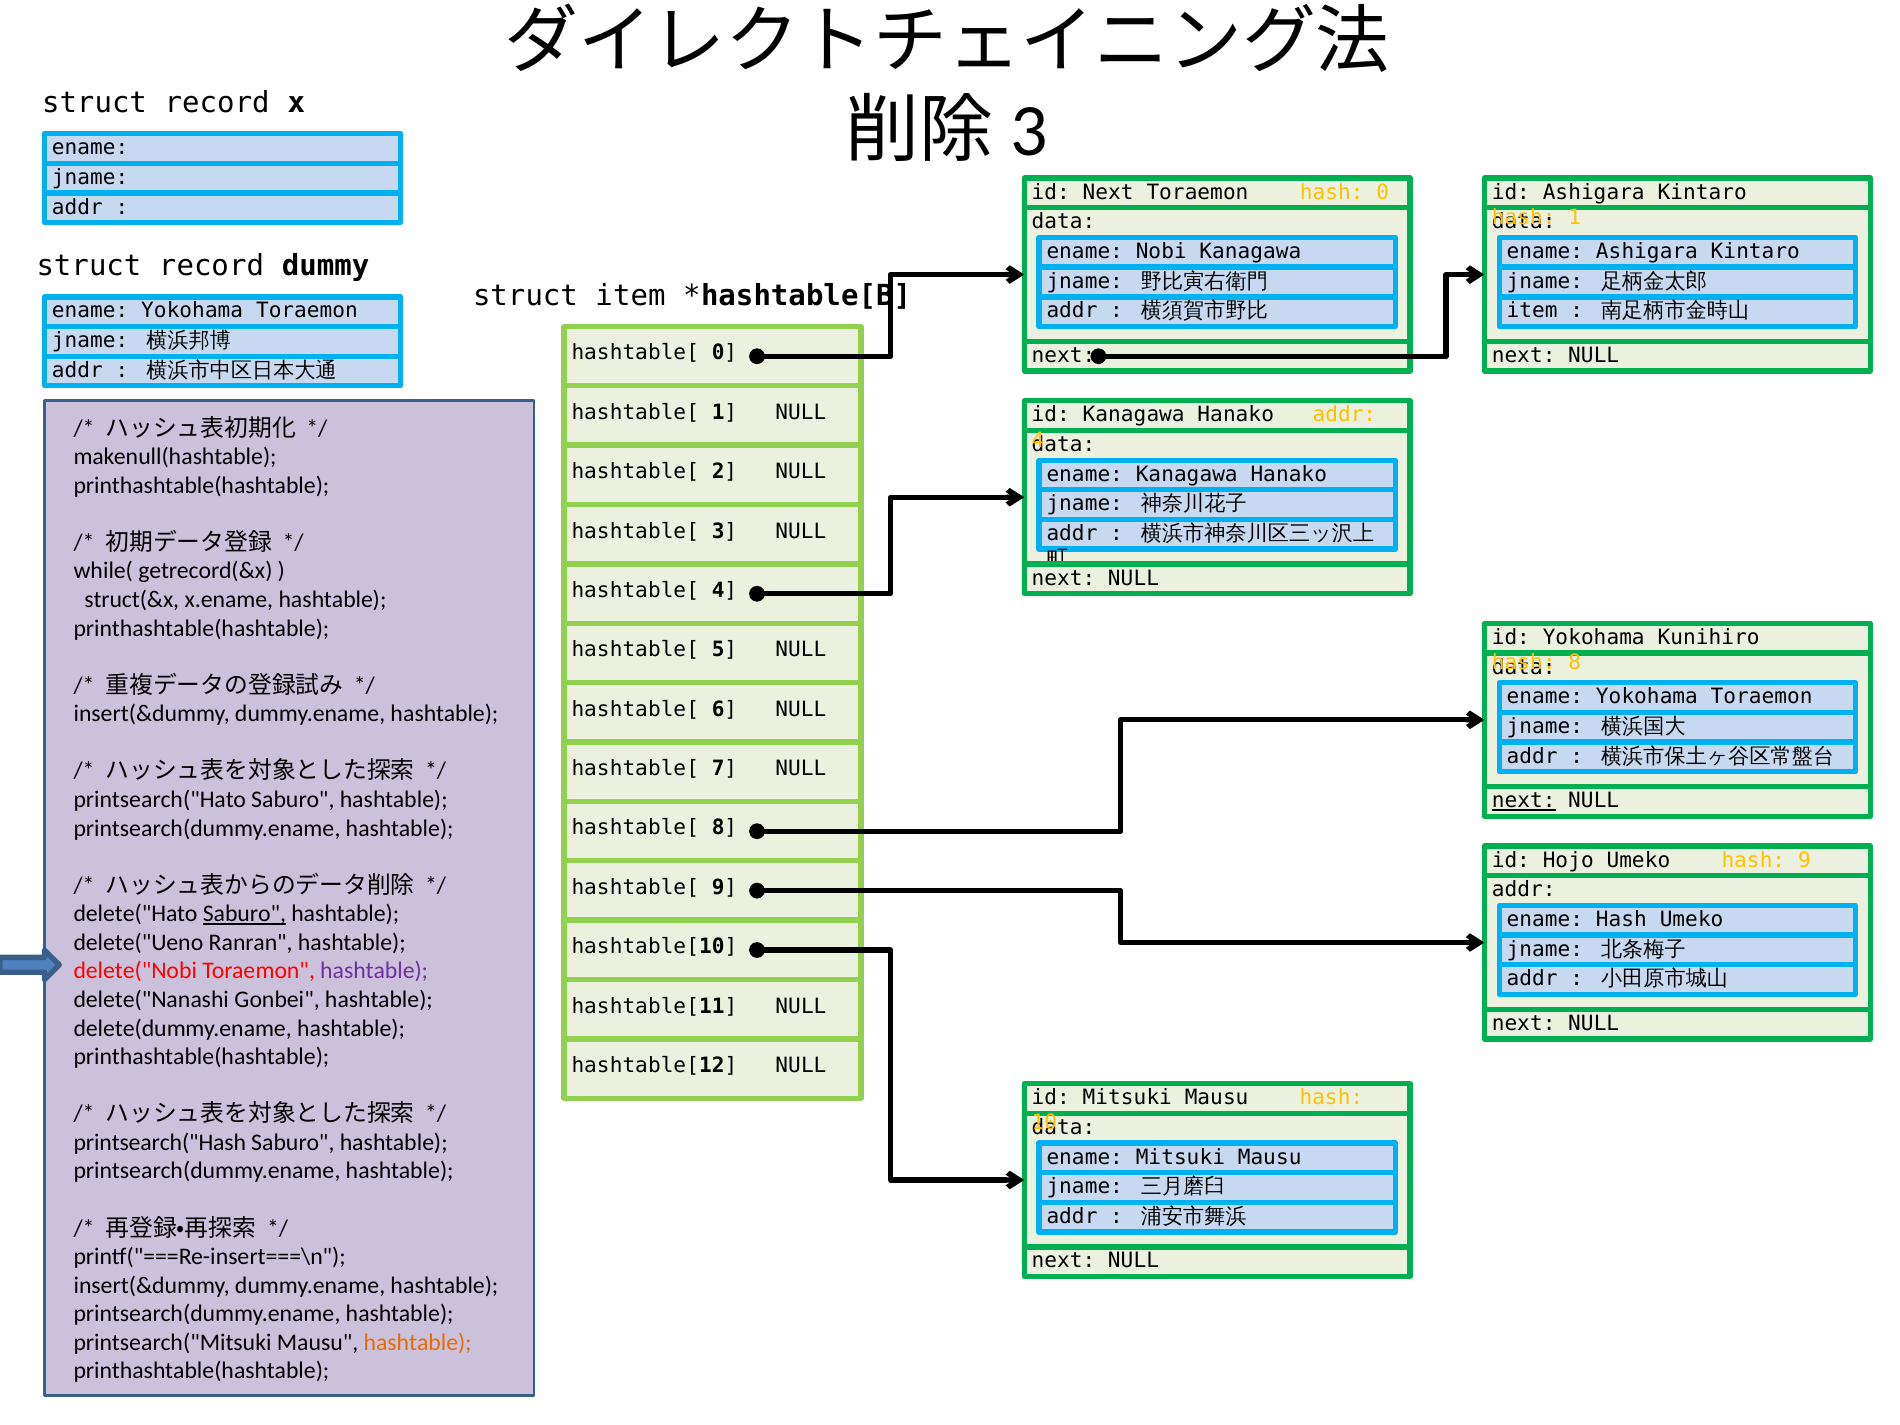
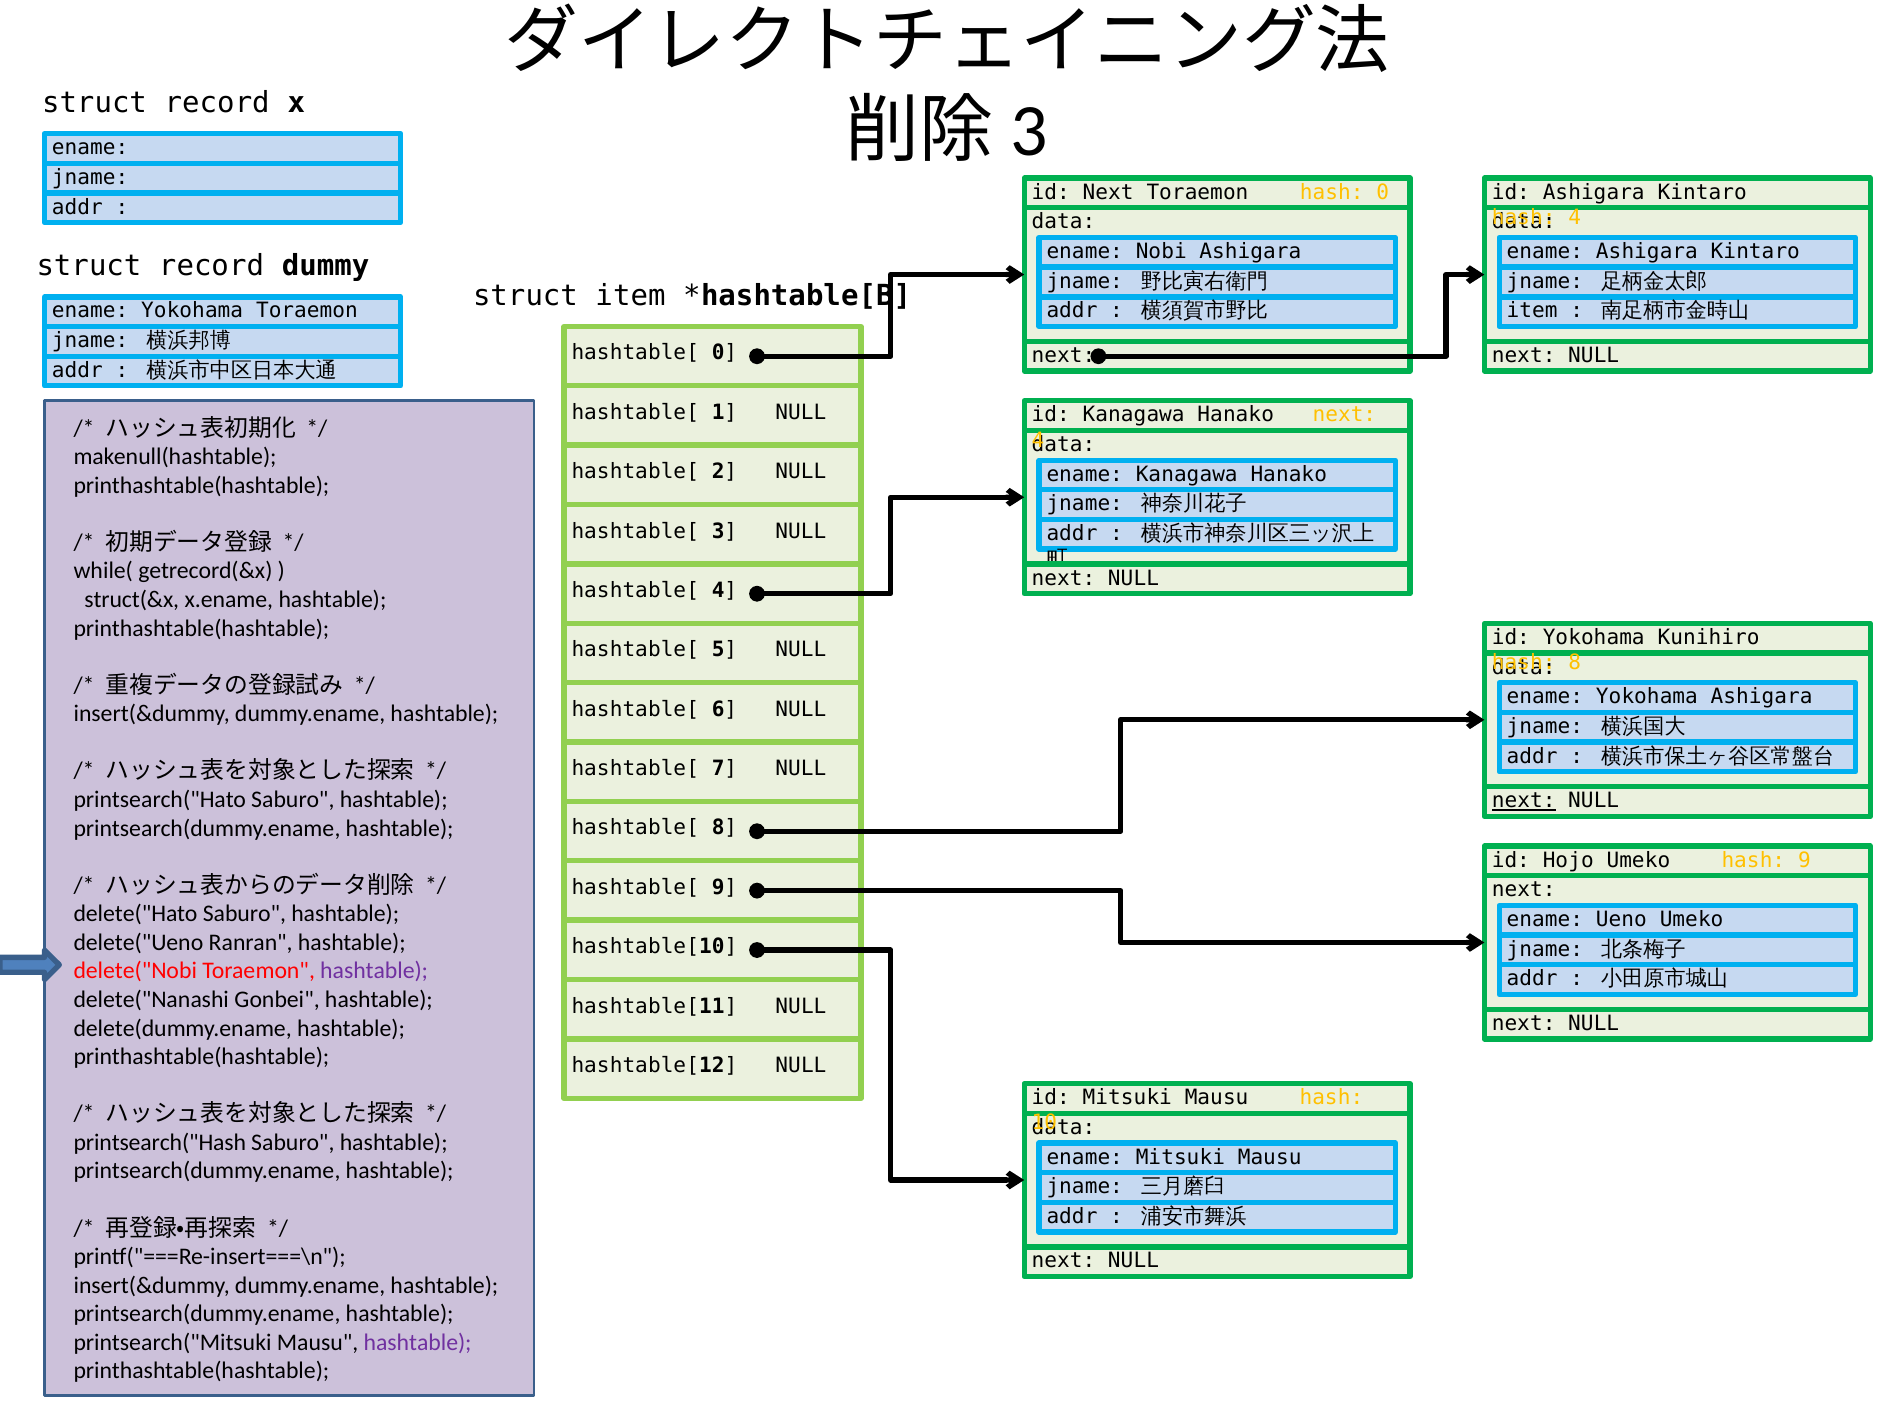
1: 1 -> 4 (1575, 218)
Nobi Kanagawa: Kanagawa -> Ashigara (1250, 252)
id Kanagawa Hanako addr: addr -> next (1344, 415)
Toraemon: Toraemon -> Ashigara (1762, 697)
addr: addr -> next (1524, 890)
Saburo underline: present -> none (244, 914)
ename Hash: Hash -> Ueno (1621, 920)
hashtable colour: orange -> purple (418, 1343)
